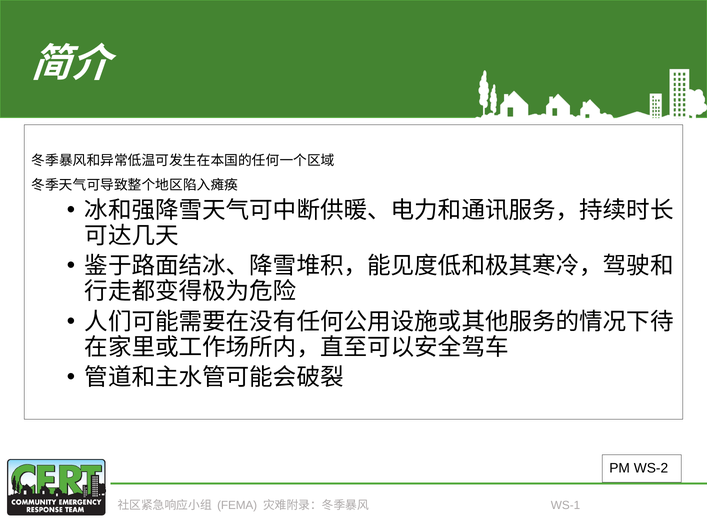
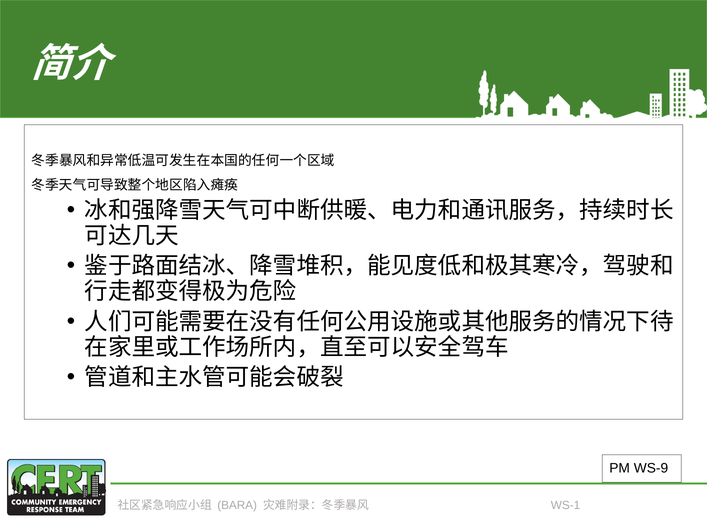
WS-2: WS-2 -> WS-9 (651, 468)
FEMA: FEMA -> BARA (237, 505)
